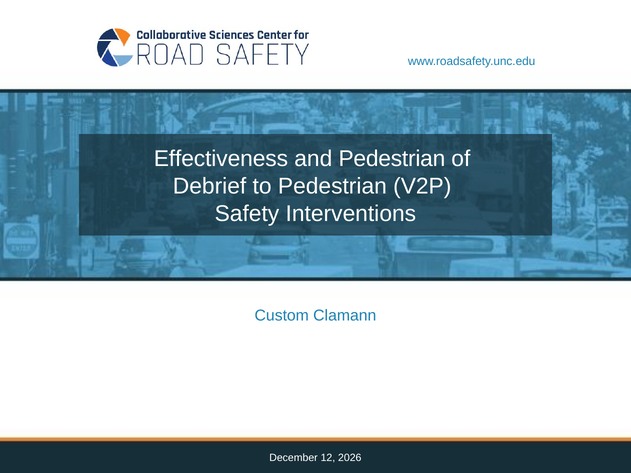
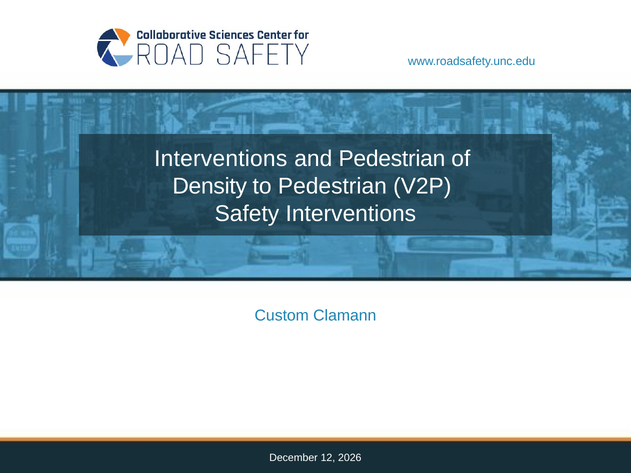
Effectiveness: Effectiveness -> Interventions (221, 159)
Debrief: Debrief -> Density (210, 186)
